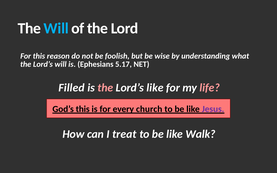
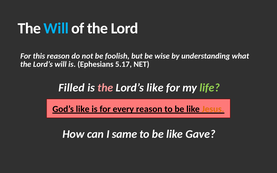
life colour: pink -> light green (210, 88)
God’s this: this -> like (83, 109)
every church: church -> reason (149, 109)
Jesus colour: purple -> orange (213, 109)
treat: treat -> same (125, 134)
Walk: Walk -> Gave (200, 134)
